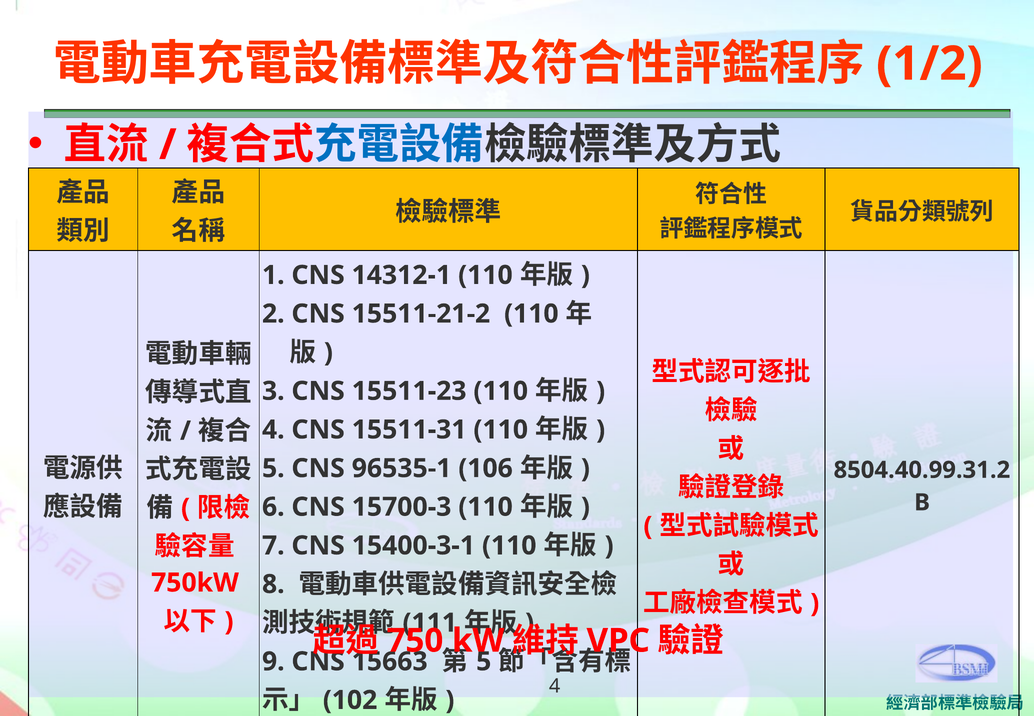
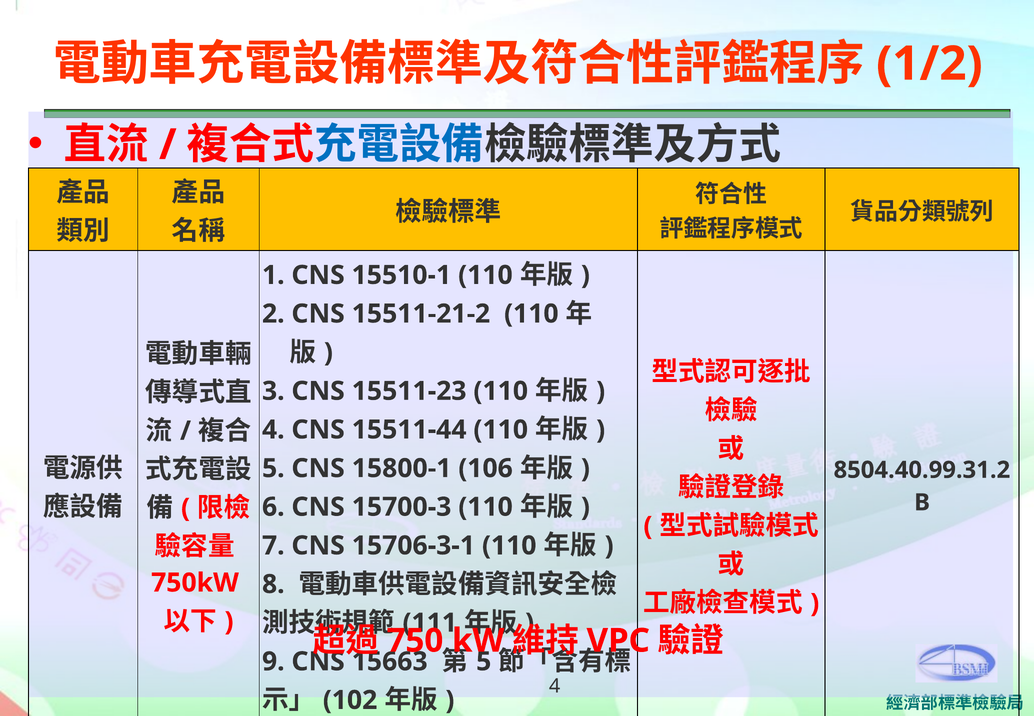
14312-1: 14312-1 -> 15510-1 (401, 275)
15511-31: 15511-31 -> 15511-44 (409, 430)
96535-1: 96535-1 -> 15800-1 (402, 468)
15400-3-1: 15400-3-1 -> 15706-3-1 (413, 546)
